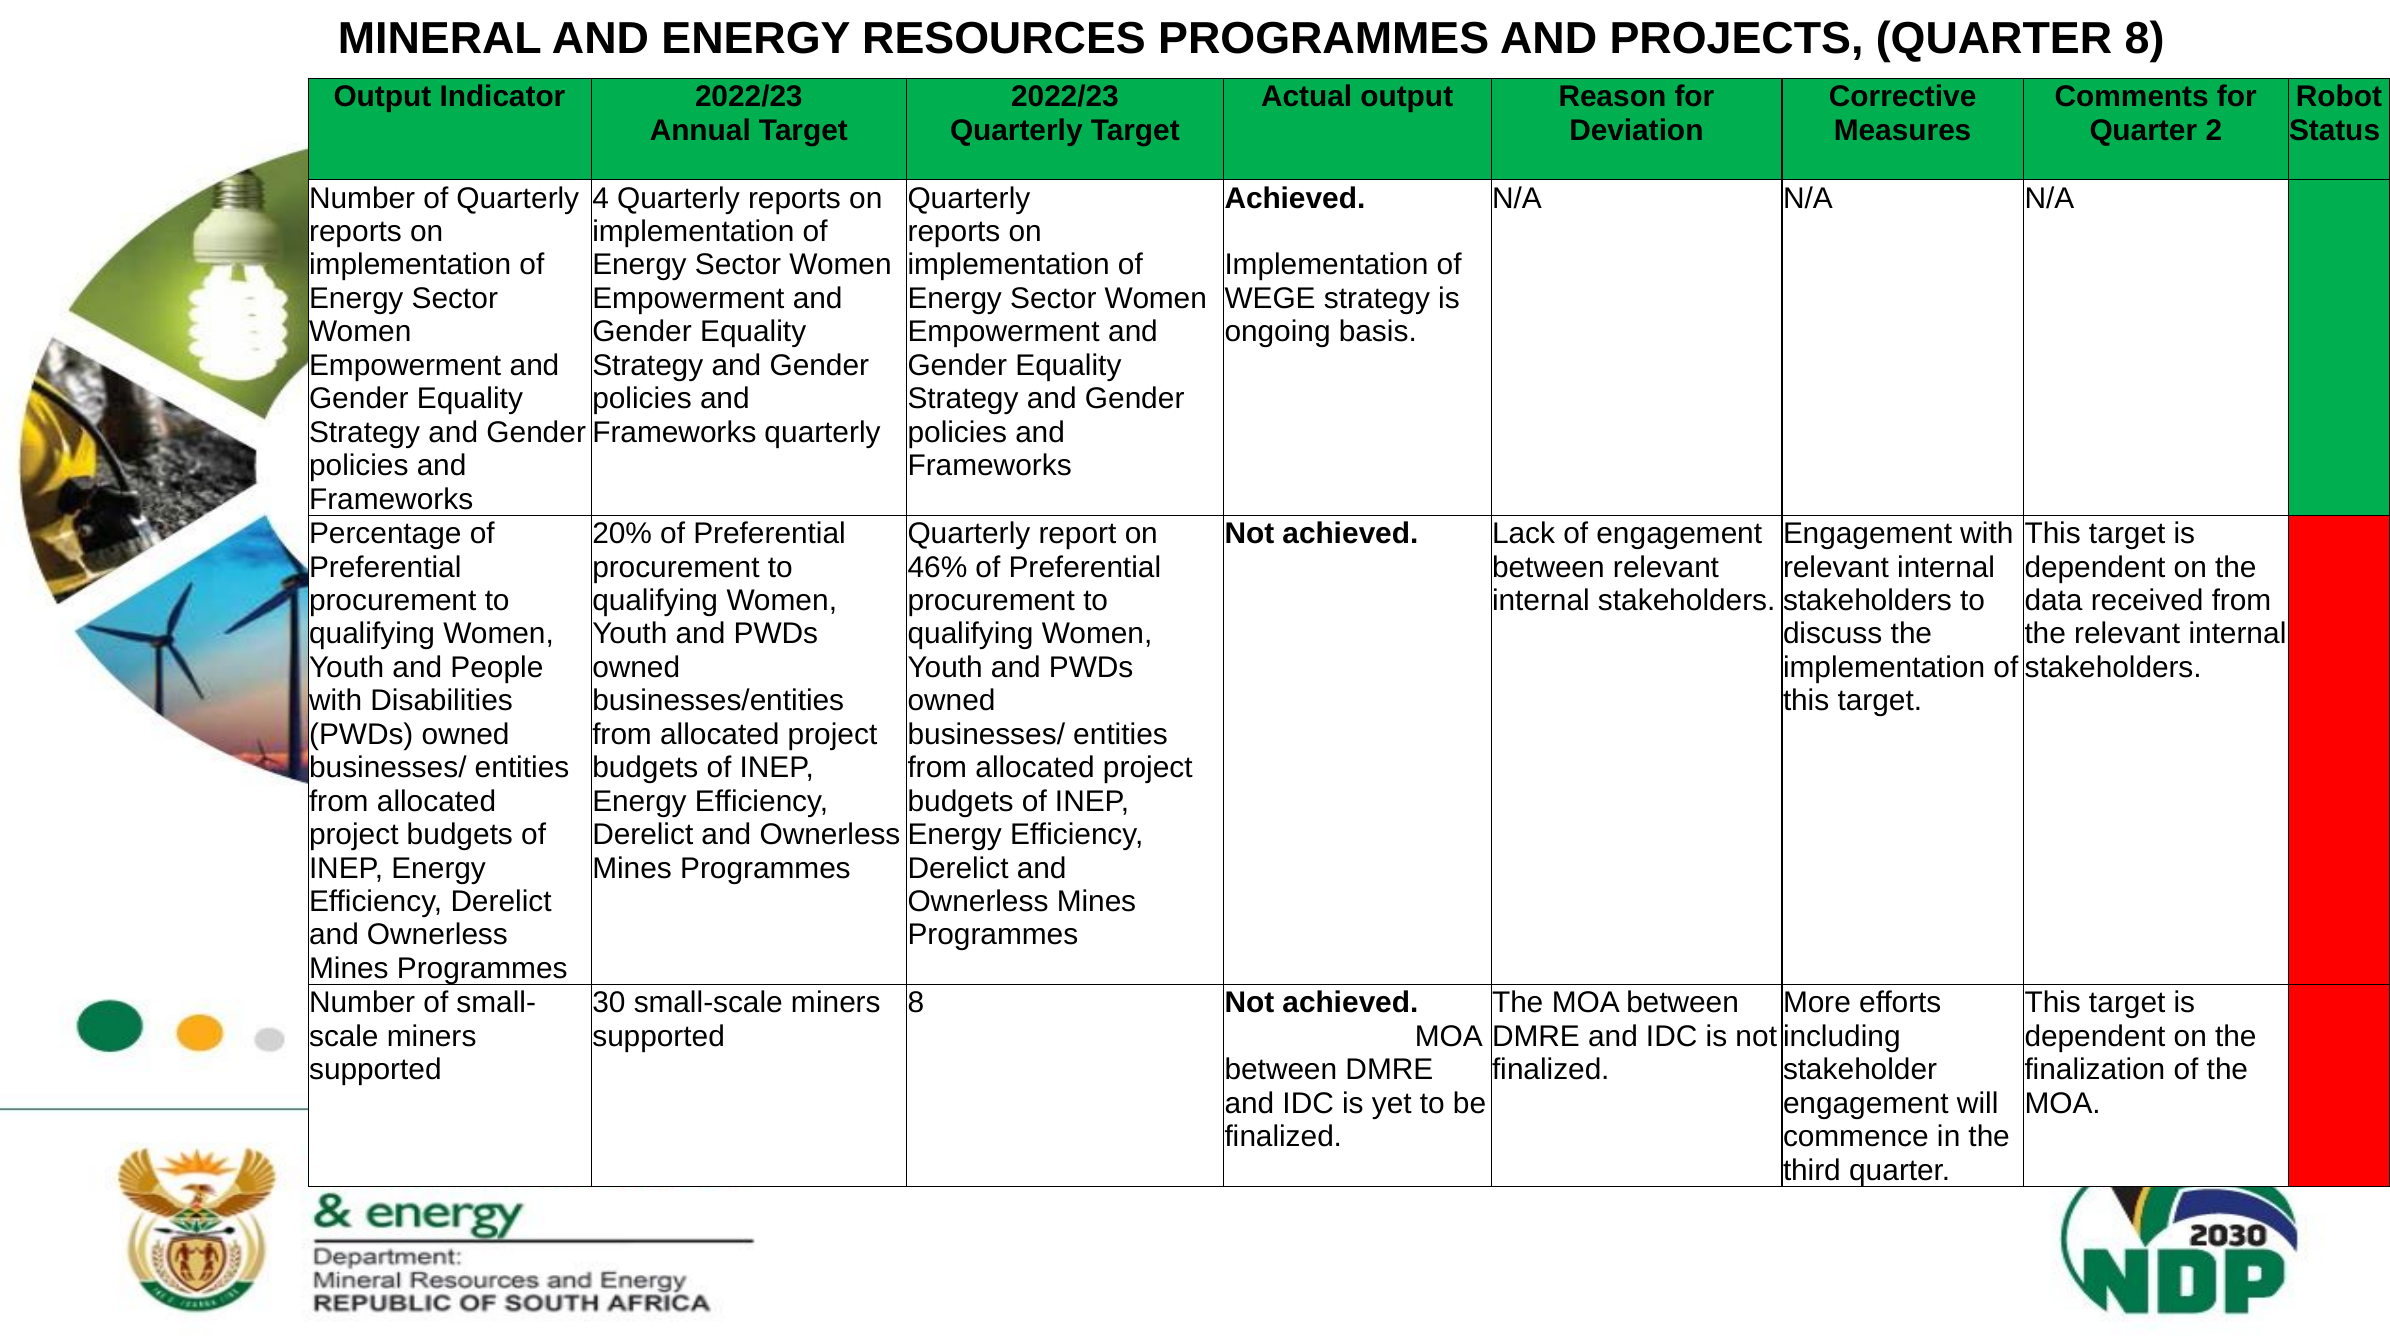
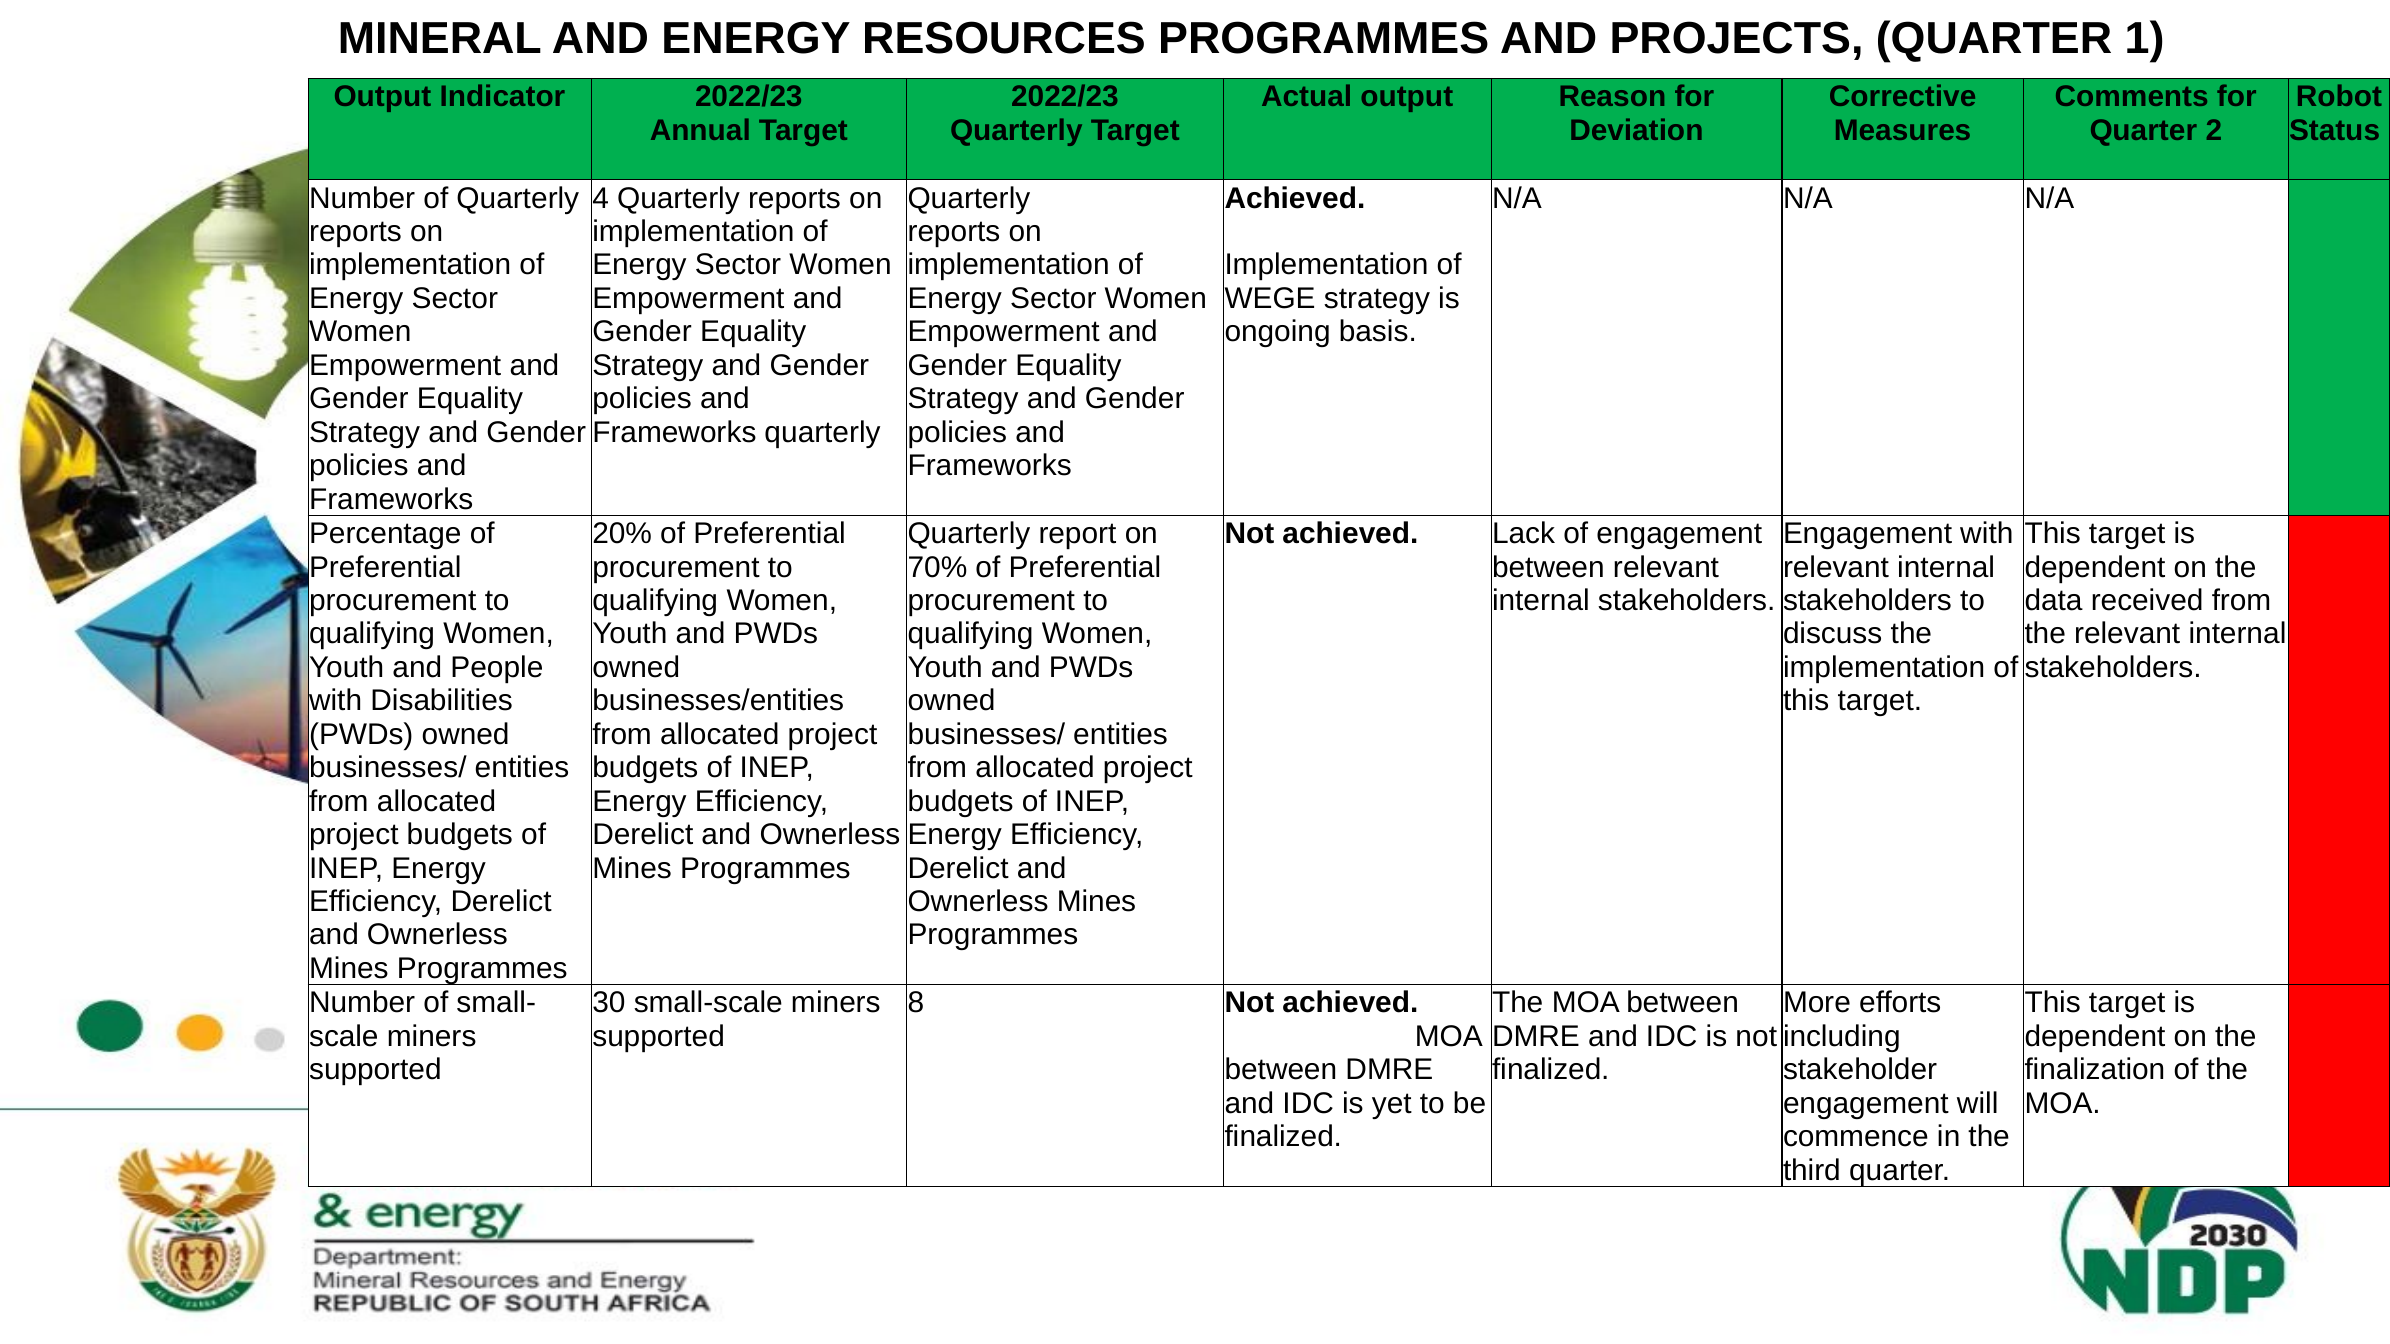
QUARTER 8: 8 -> 1 (2144, 39)
46%: 46% -> 70% (938, 567)
